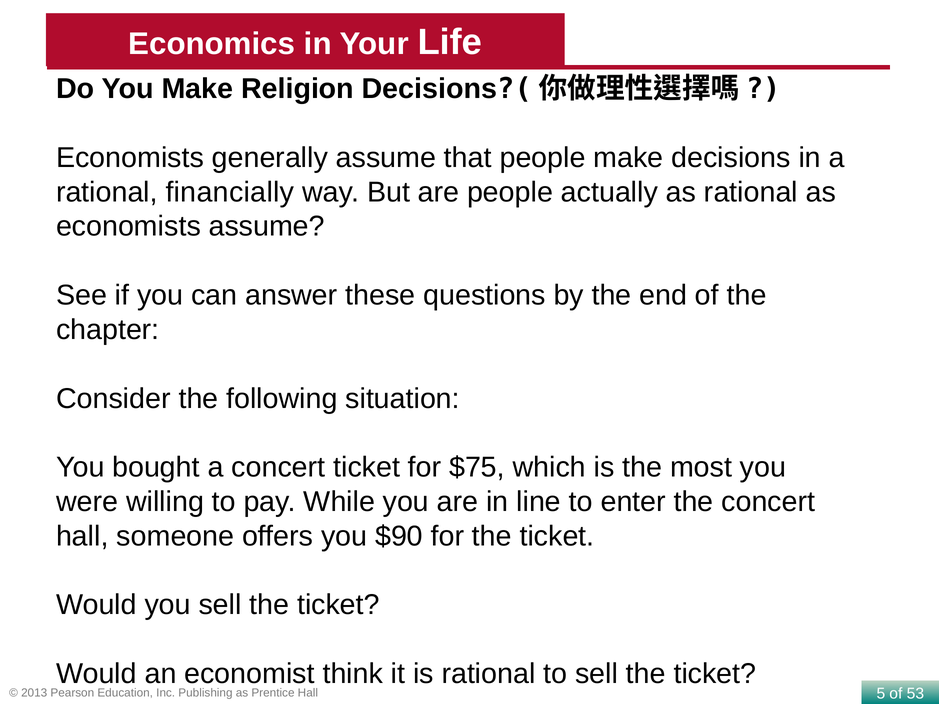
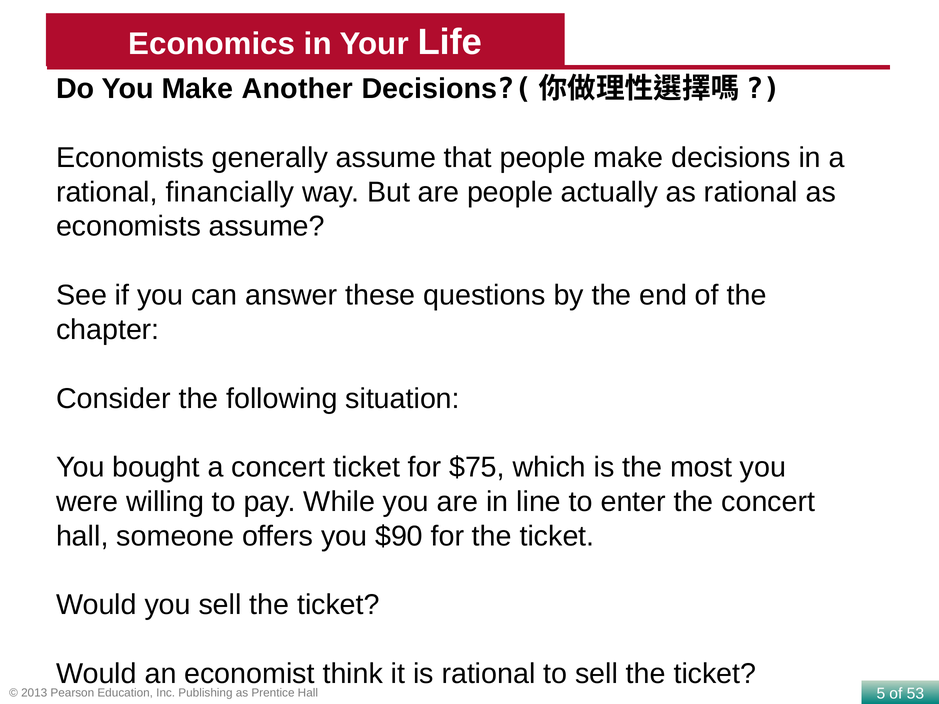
Religion: Religion -> Another (297, 89)
